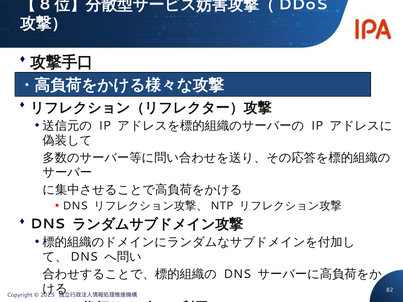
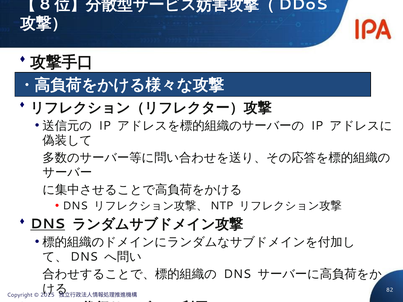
DNS underline: none -> present (48, 224)
